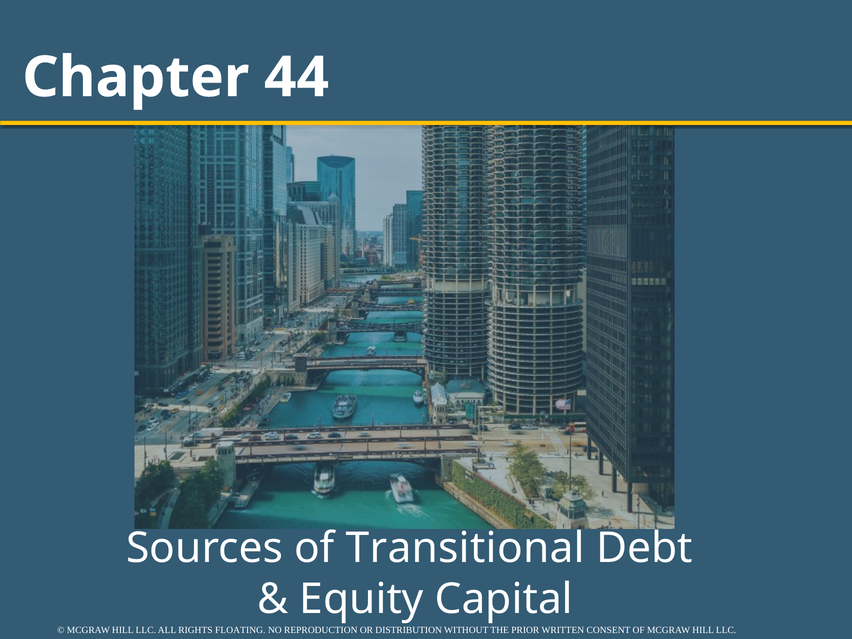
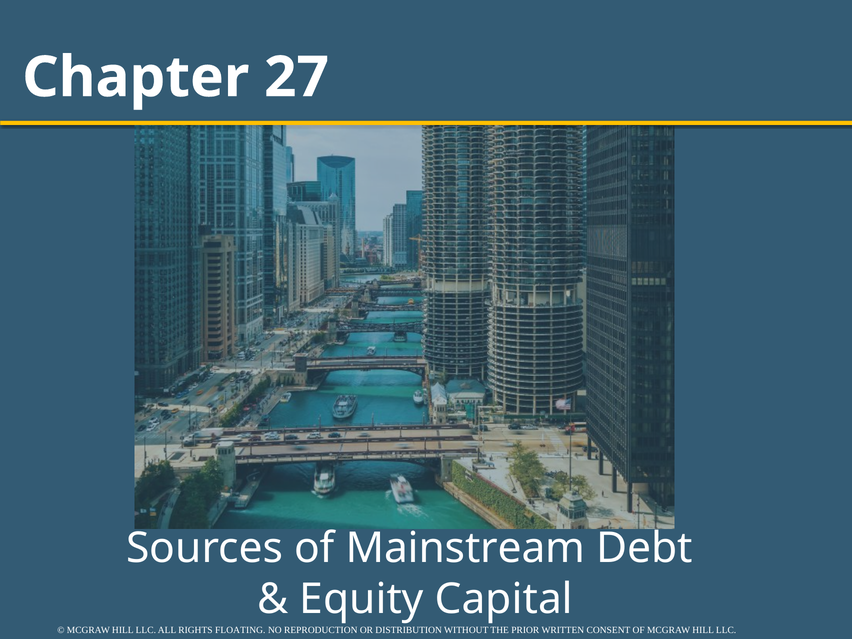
44: 44 -> 27 (297, 77)
Transitional: Transitional -> Mainstream (465, 548)
